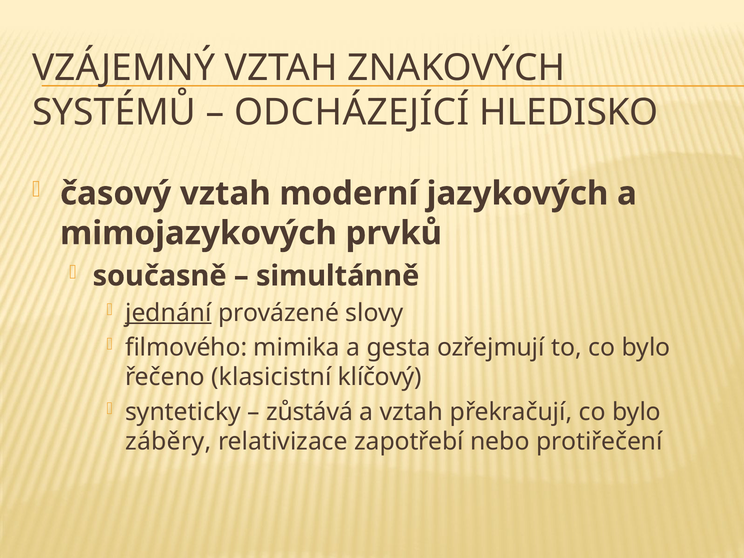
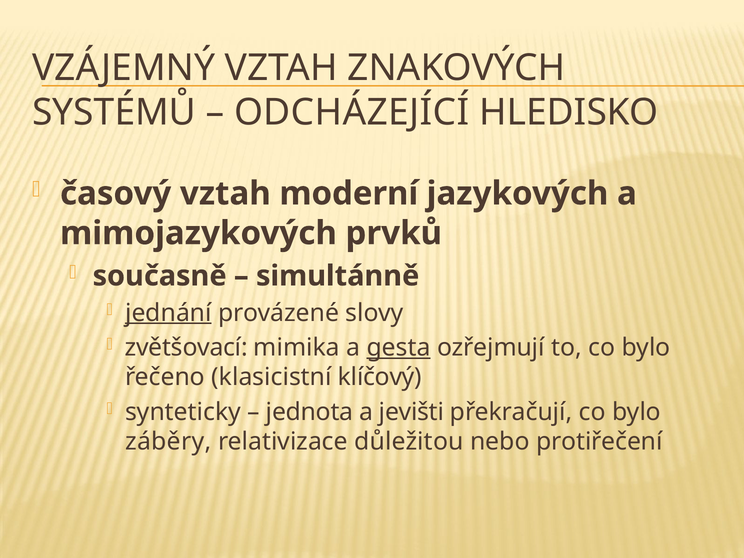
filmového: filmového -> zvětšovací (186, 348)
gesta underline: none -> present (399, 348)
zůstává: zůstává -> jednota (310, 412)
a vztah: vztah -> jevišti (411, 412)
zapotřebí: zapotřebí -> důležitou (409, 442)
